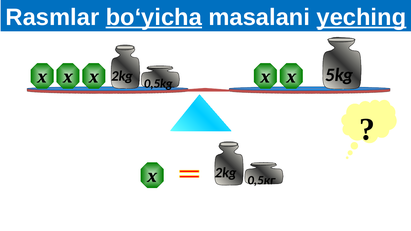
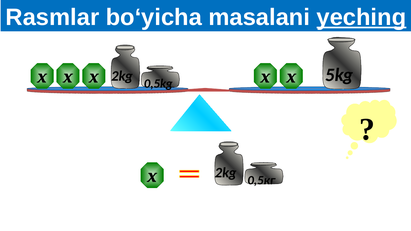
bo‘yicha underline: present -> none (154, 17)
